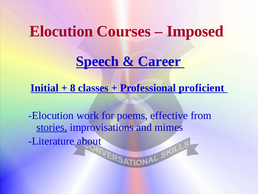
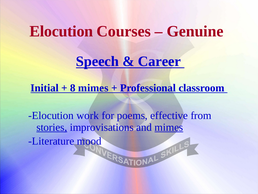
Imposed: Imposed -> Genuine (195, 31)
8 classes: classes -> mimes (93, 88)
proficient: proficient -> classroom (202, 88)
mimes underline: none -> present (169, 127)
about: about -> mood (89, 141)
